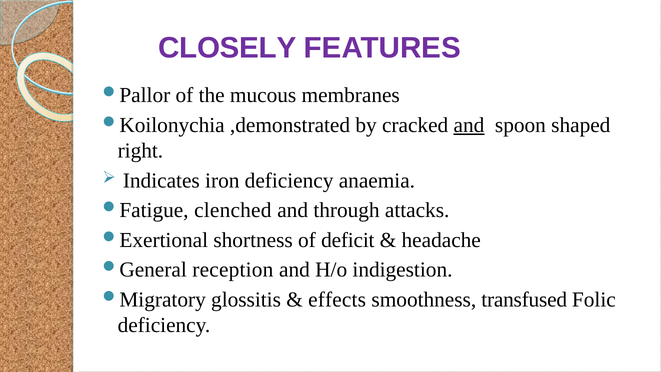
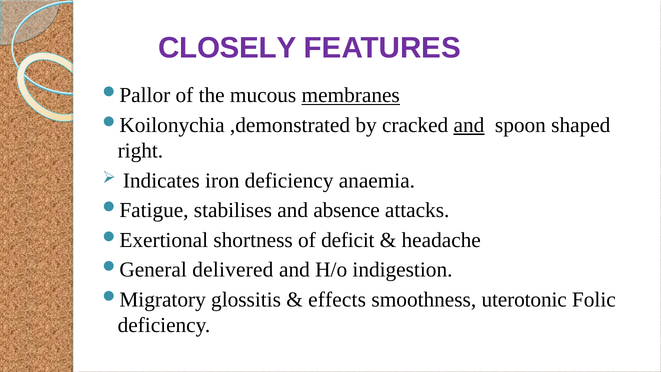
membranes underline: none -> present (351, 95)
clenched: clenched -> stabilises (233, 210)
through: through -> absence (347, 210)
reception: reception -> delivered (233, 270)
transfused: transfused -> uterotonic (524, 299)
